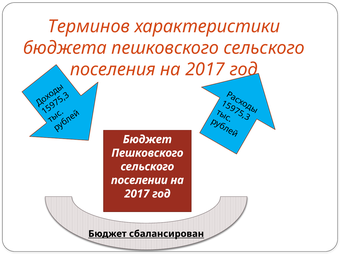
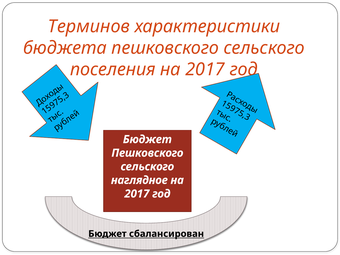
поселении: поселении -> наглядное (139, 180)
